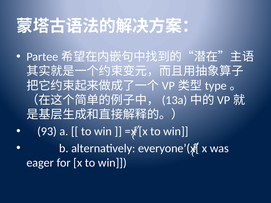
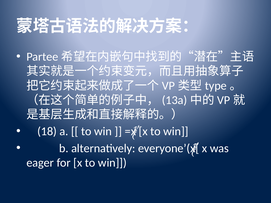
93: 93 -> 18 (47, 132)
